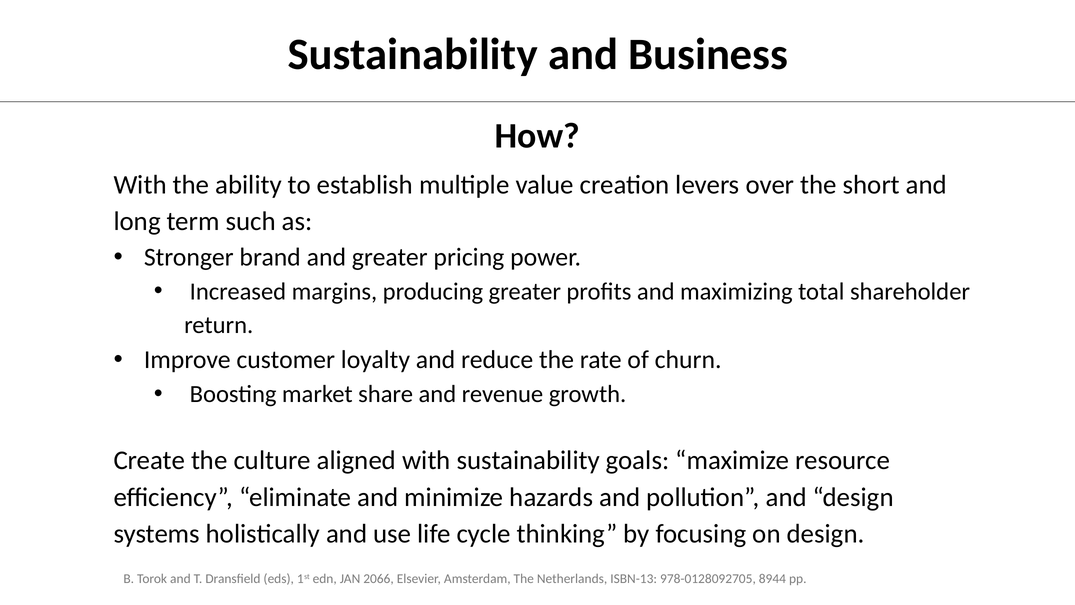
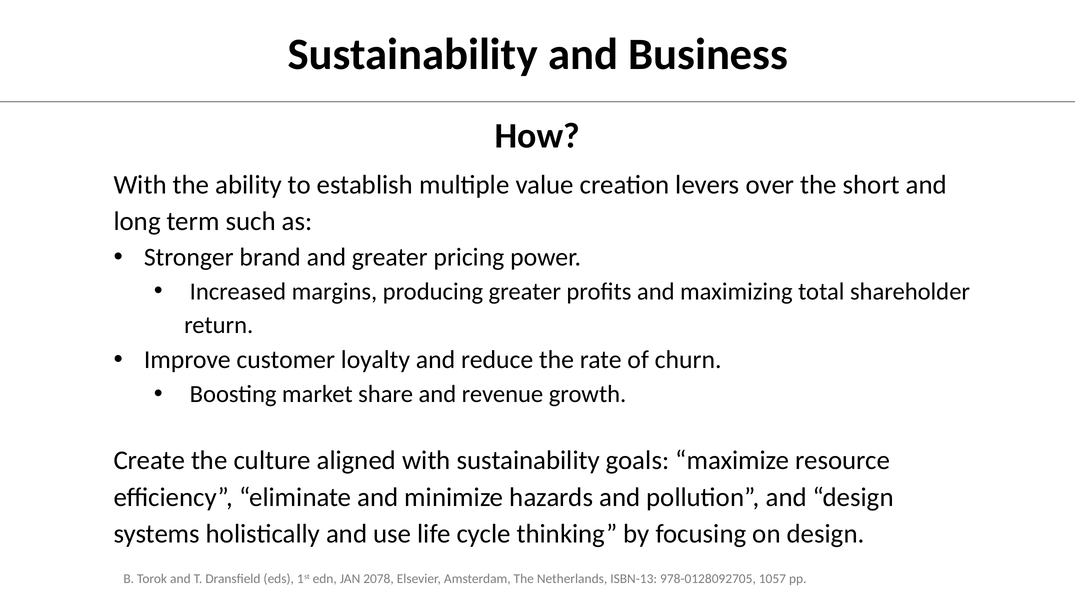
2066: 2066 -> 2078 (379, 579)
8944: 8944 -> 1057 (772, 579)
